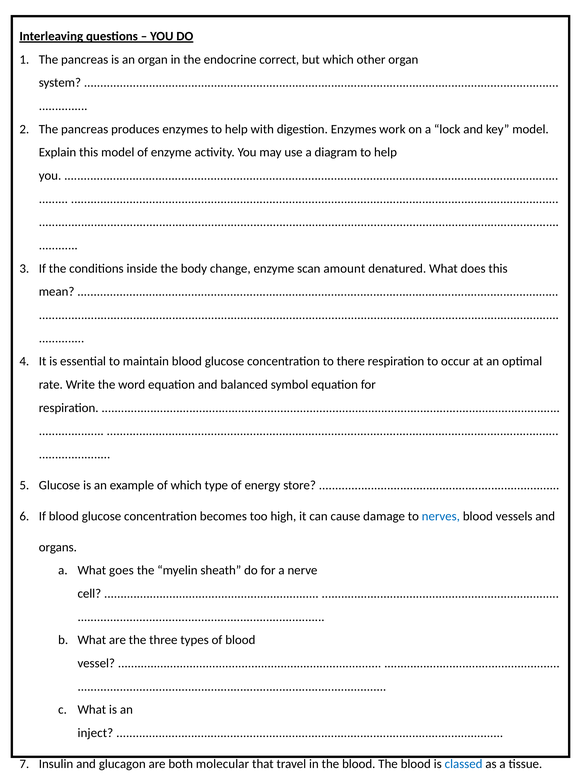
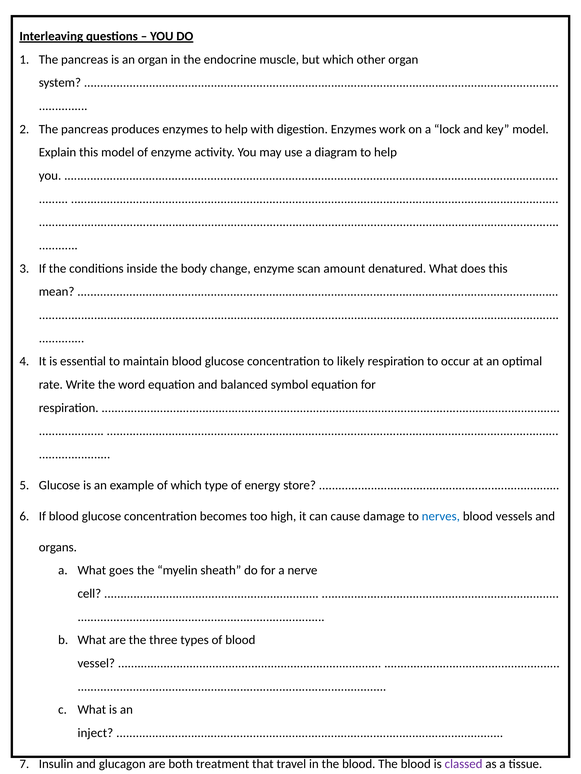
correct: correct -> muscle (279, 60)
there: there -> likely (351, 362)
molecular: molecular -> treatment (223, 764)
classed colour: blue -> purple (464, 764)
